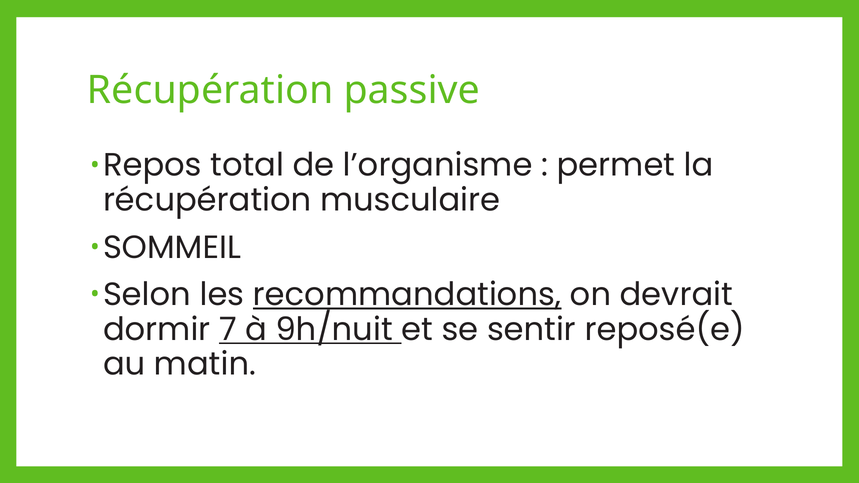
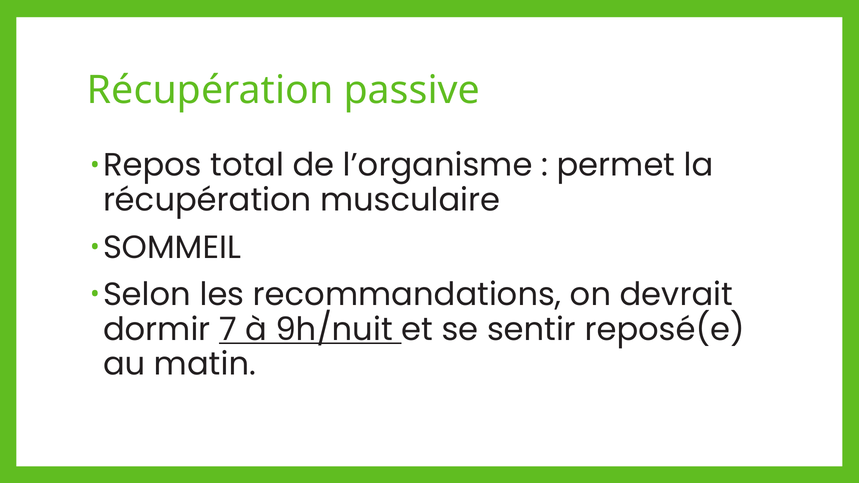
recommandations underline: present -> none (407, 295)
